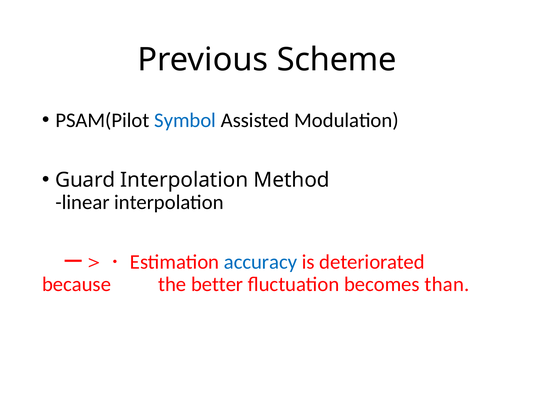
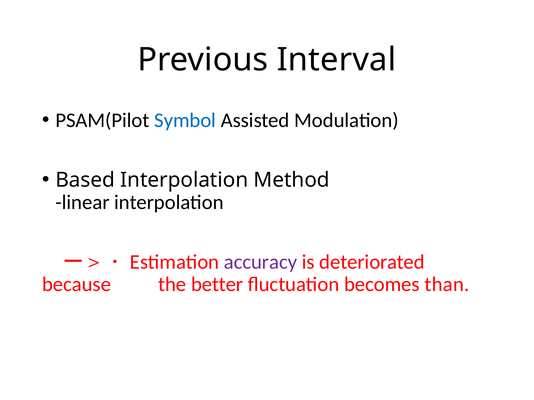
Scheme: Scheme -> Interval (336, 60)
Guard: Guard -> Based (85, 180)
accuracy colour: blue -> purple (260, 262)
